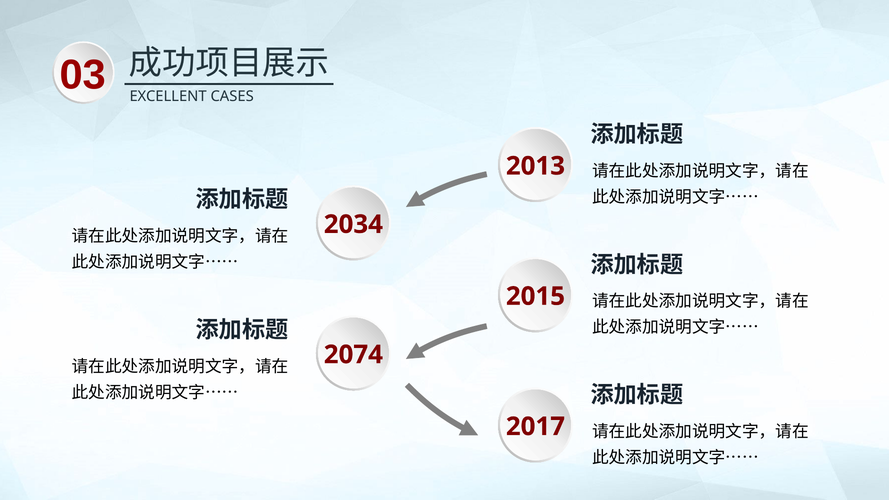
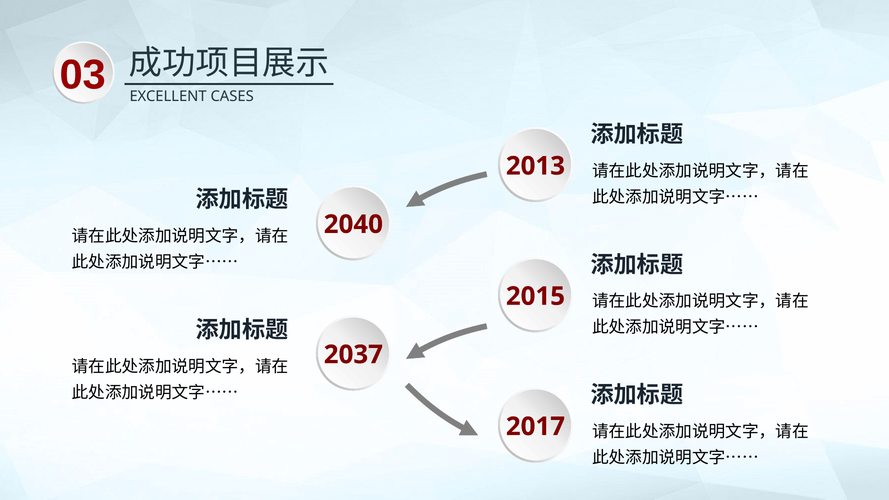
2034: 2034 -> 2040 (353, 224)
2074: 2074 -> 2037 (353, 355)
